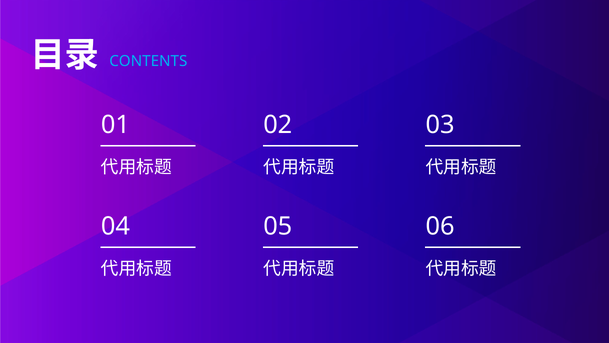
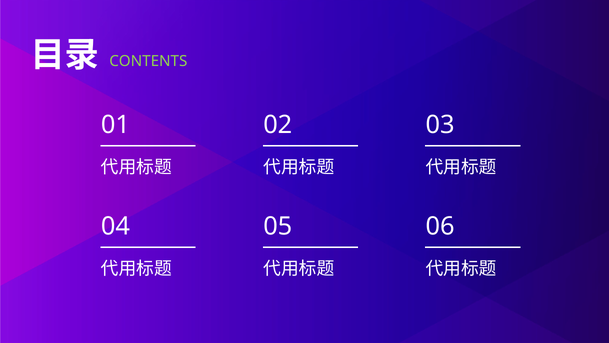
CONTENTS colour: light blue -> light green (148, 61)
